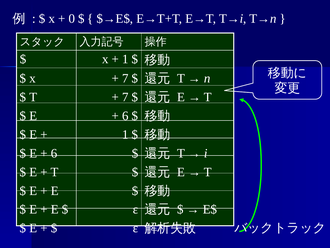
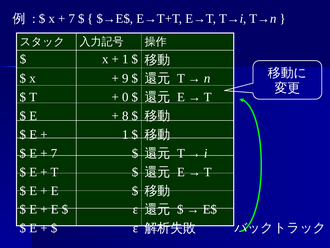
0: 0 -> 7 (72, 19)
7: 7 -> 9 (125, 78)
7: 7 -> 0 (125, 97)
6: 6 -> 8 (125, 116)
6: 6 -> 7 (54, 153)
